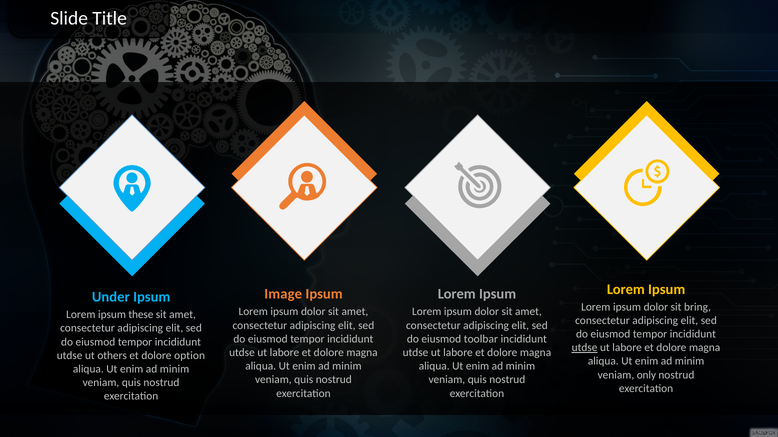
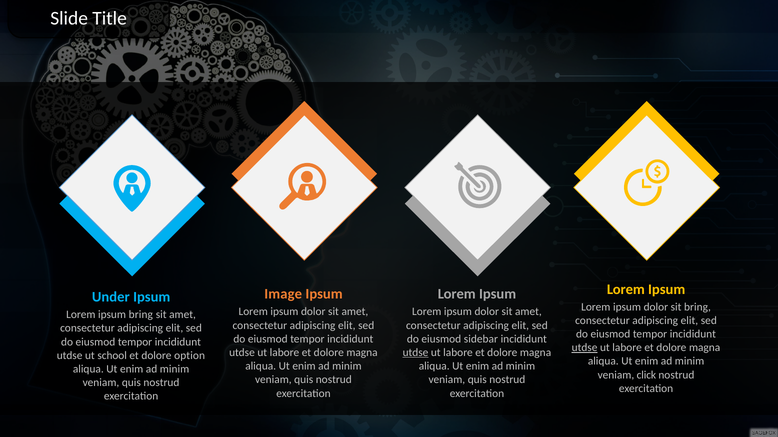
ipsum these: these -> bring (141, 315)
toolbar: toolbar -> sidebar (481, 339)
utdse underline: none -> present (415, 353)
others: others -> school (112, 356)
only: only -> click (646, 375)
